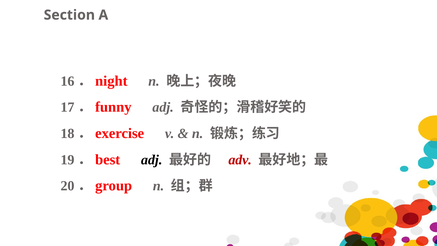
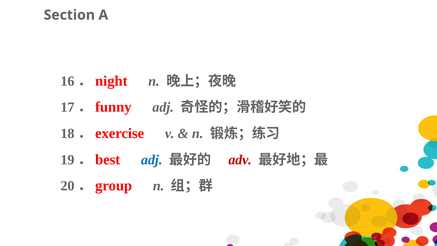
adj colour: black -> blue (152, 160)
